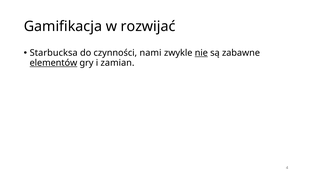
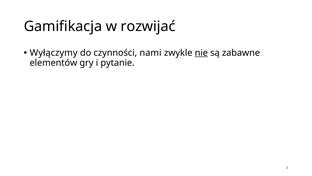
Starbucksa: Starbucksa -> Wyłączymy (54, 53)
elementów underline: present -> none (53, 63)
zamian: zamian -> pytanie (118, 63)
